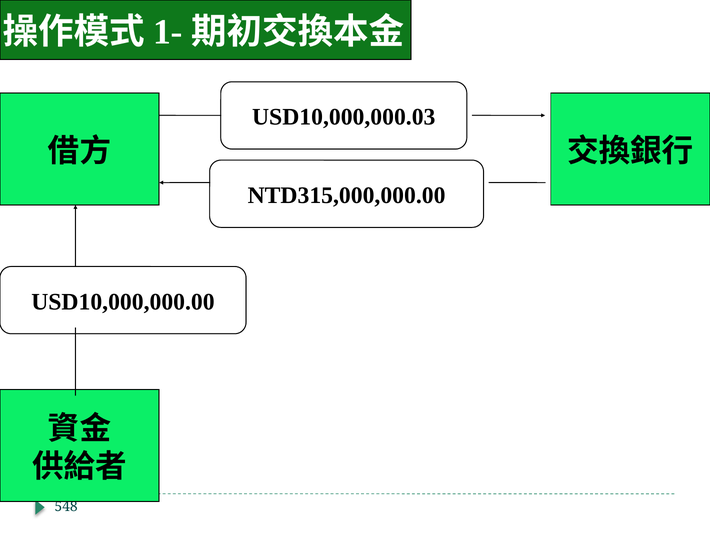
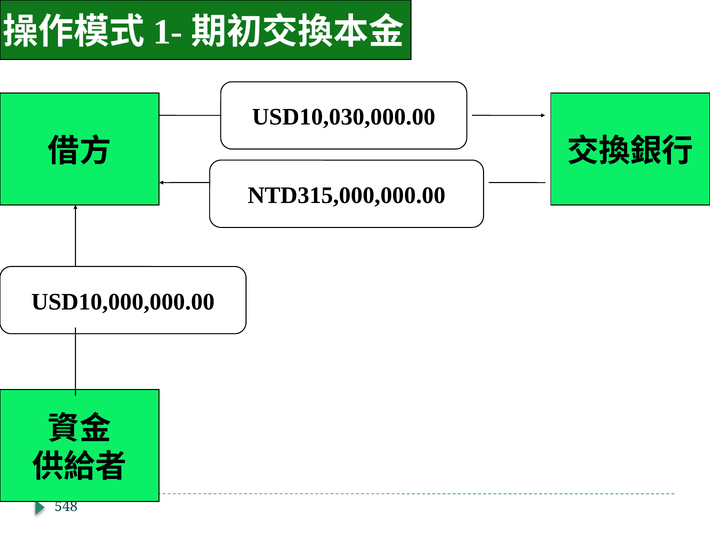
USD10,000,000.03: USD10,000,000.03 -> USD10,030,000.00 (344, 117)
